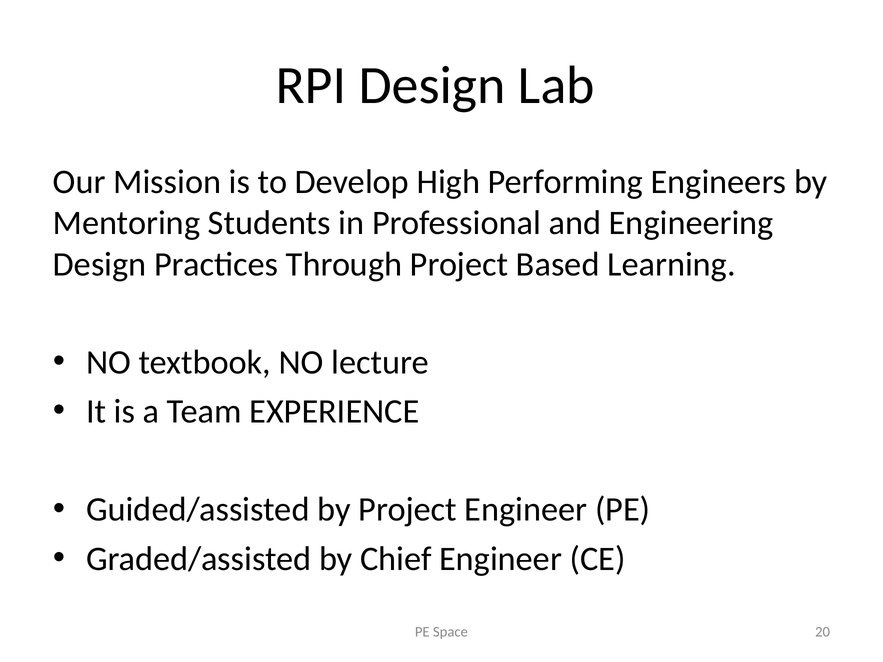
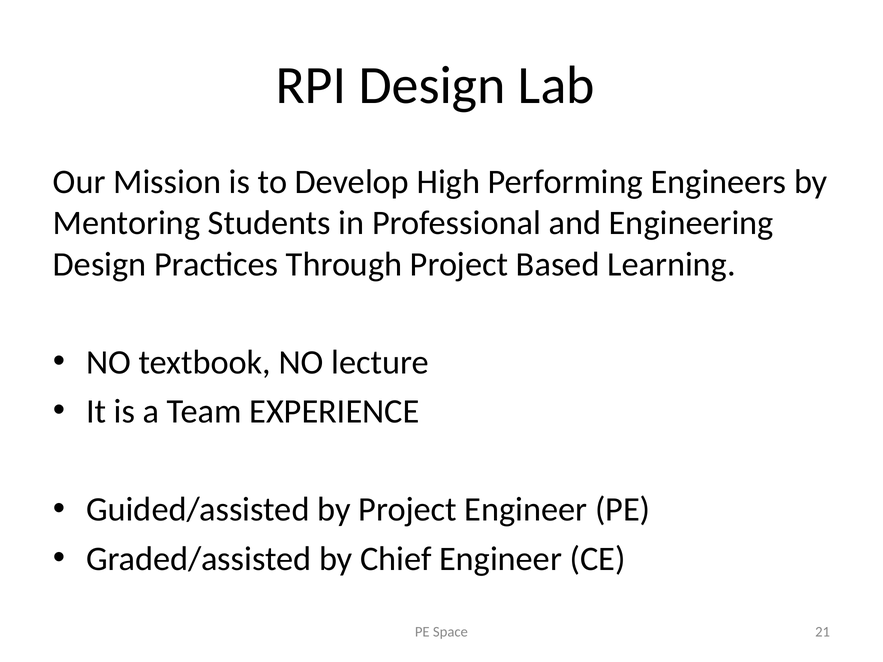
20: 20 -> 21 (823, 632)
